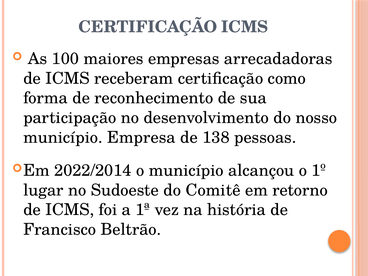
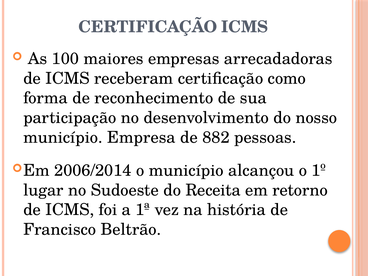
138: 138 -> 882 (216, 137)
2022/2014: 2022/2014 -> 2006/2014 (93, 171)
Comitê: Comitê -> Receita (213, 190)
